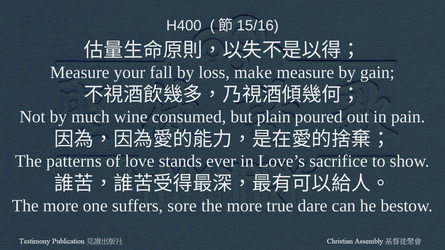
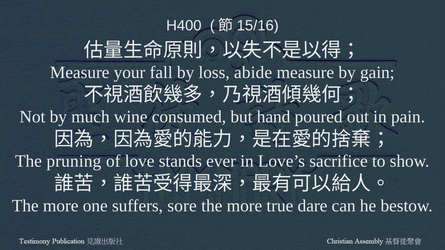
make: make -> abide (253, 72)
plain: plain -> hand (274, 117)
patterns: patterns -> pruning (74, 161)
